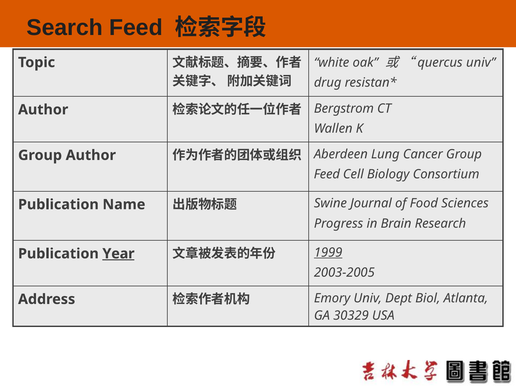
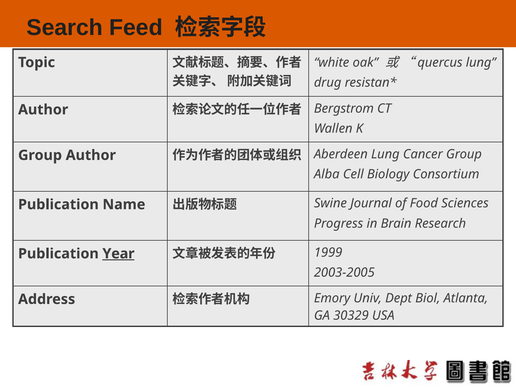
quercus univ: univ -> lung (481, 62)
Feed: Feed -> Alba (327, 174)
1999 underline: present -> none (328, 253)
